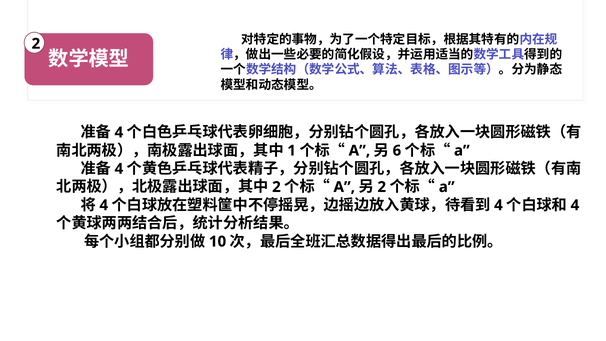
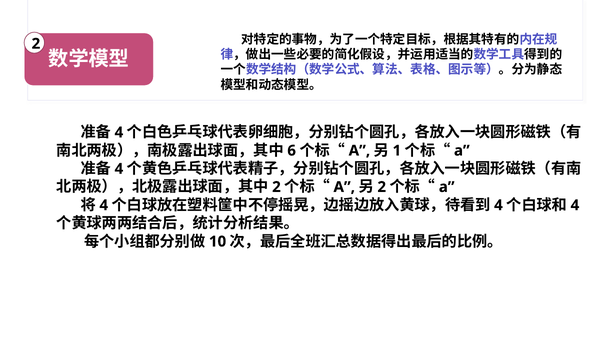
1: 1 -> 6 (292, 151)
6: 6 -> 1 (397, 151)
